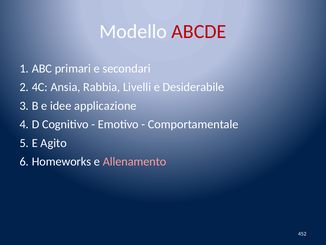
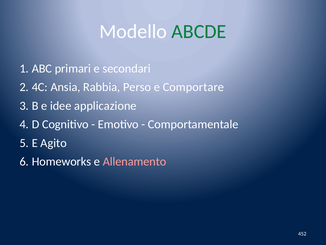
ABCDE colour: red -> green (199, 32)
Livelli: Livelli -> Perso (137, 87)
Desiderabile: Desiderabile -> Comportare (193, 87)
